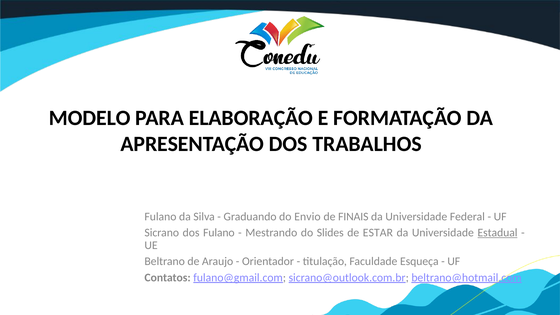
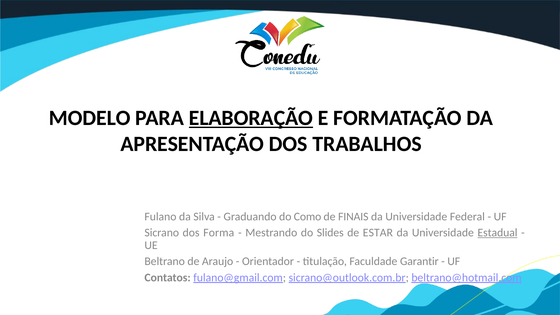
ELABORAÇÃO underline: none -> present (251, 118)
Envio: Envio -> Como (308, 217)
dos Fulano: Fulano -> Forma (219, 233)
Esqueça: Esqueça -> Garantir (419, 261)
